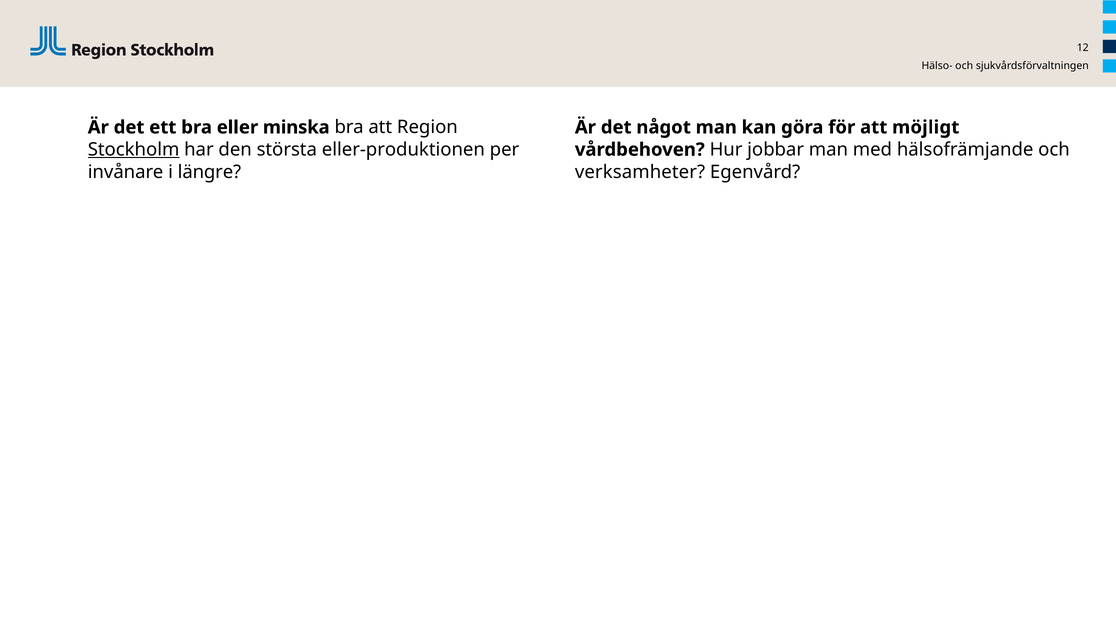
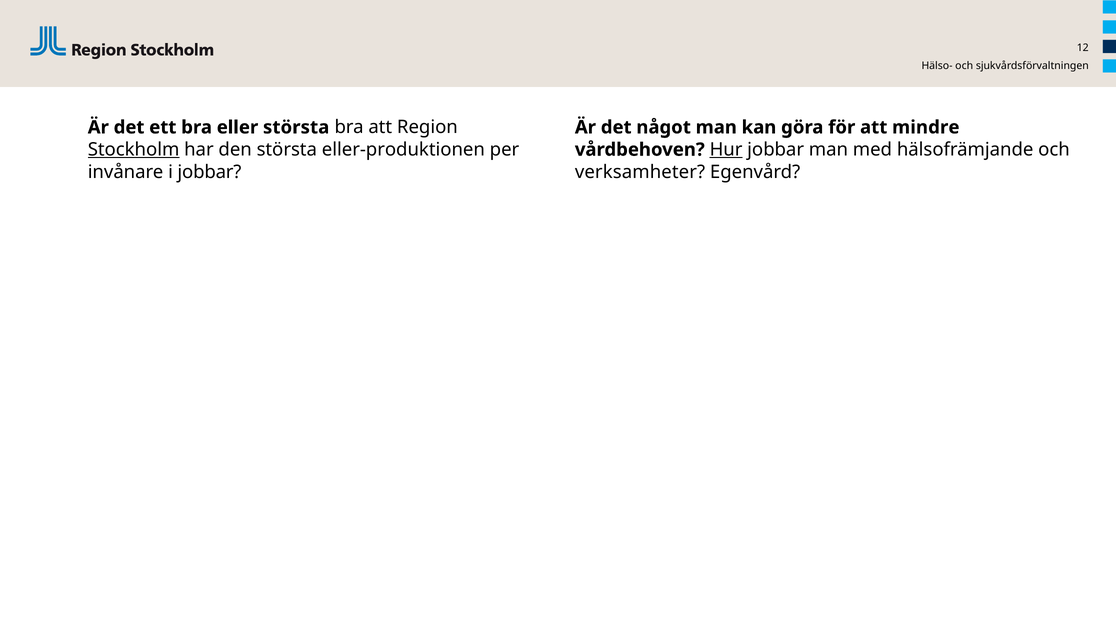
eller minska: minska -> största (296, 127)
möjligt: möjligt -> mindre (926, 127)
Hur underline: none -> present (726, 150)
i längre: längre -> jobbar (209, 172)
